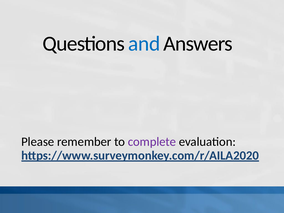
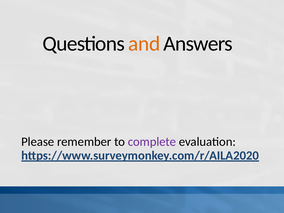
and colour: blue -> orange (144, 44)
